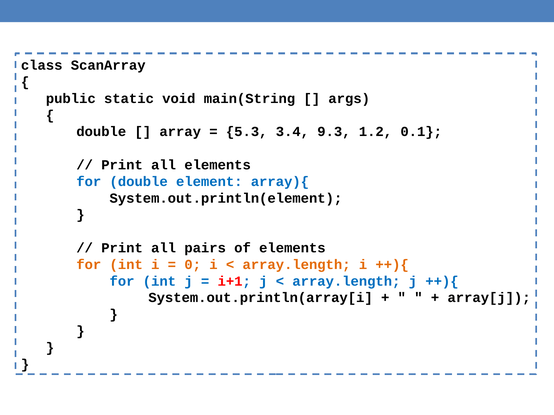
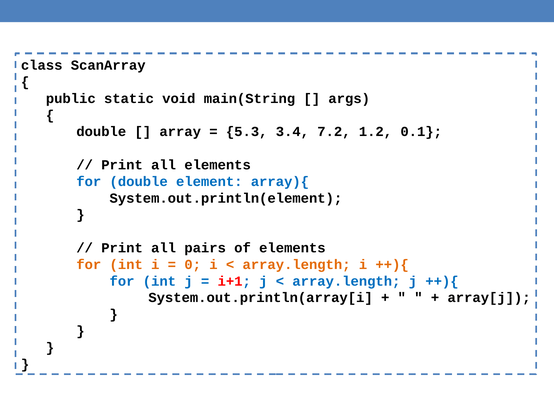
9.3: 9.3 -> 7.2 (334, 132)
